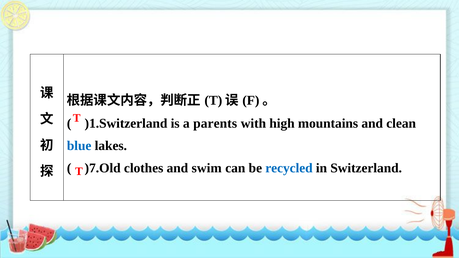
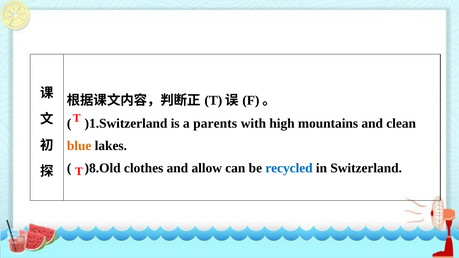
blue colour: blue -> orange (79, 146)
)7.Old: )7.Old -> )8.Old (103, 168)
swim: swim -> allow (207, 168)
